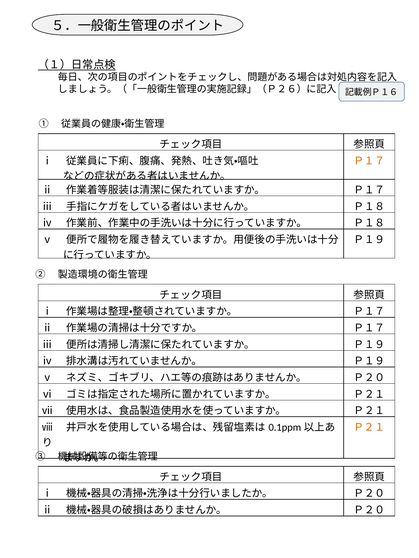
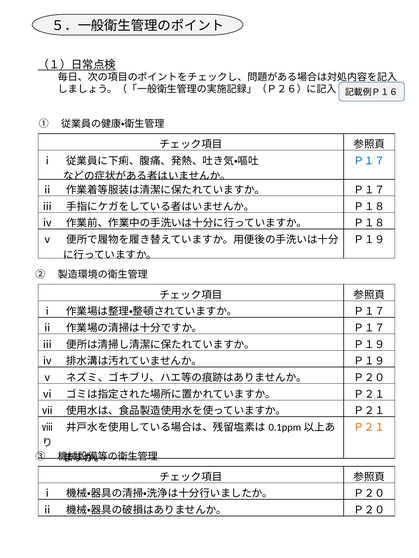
Ｐ１７ colour: orange -> blue (369, 161)
